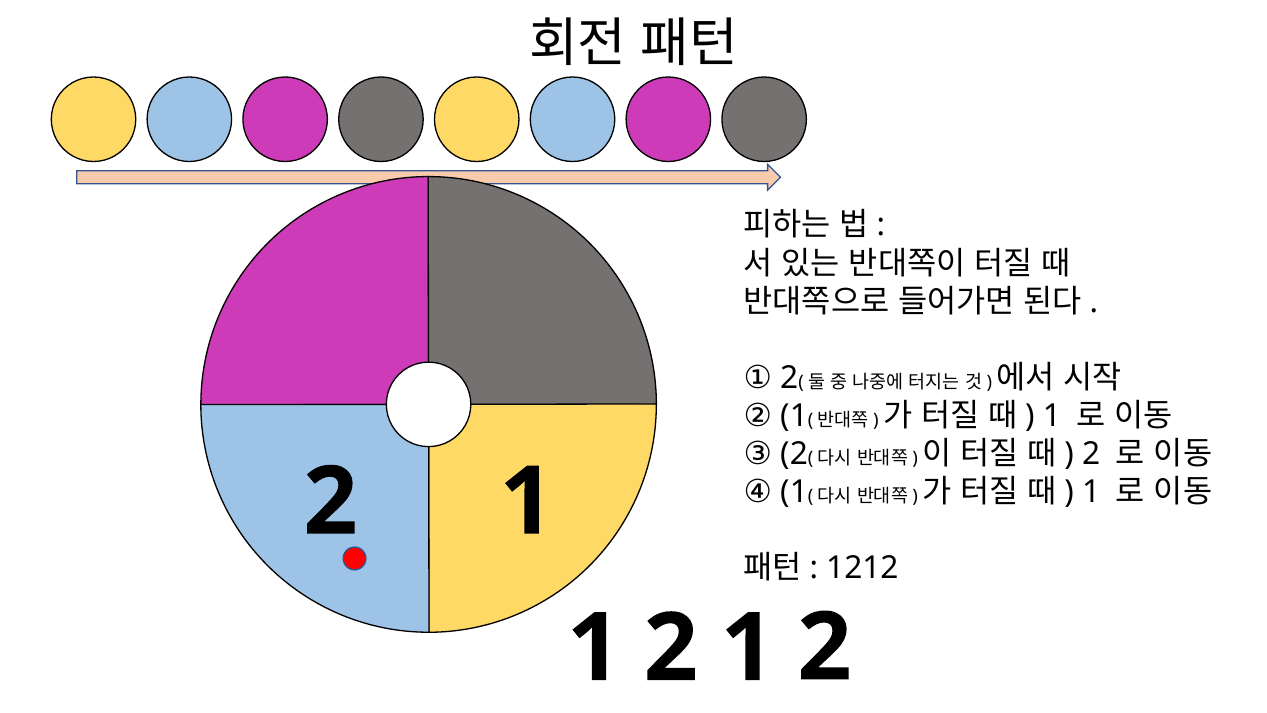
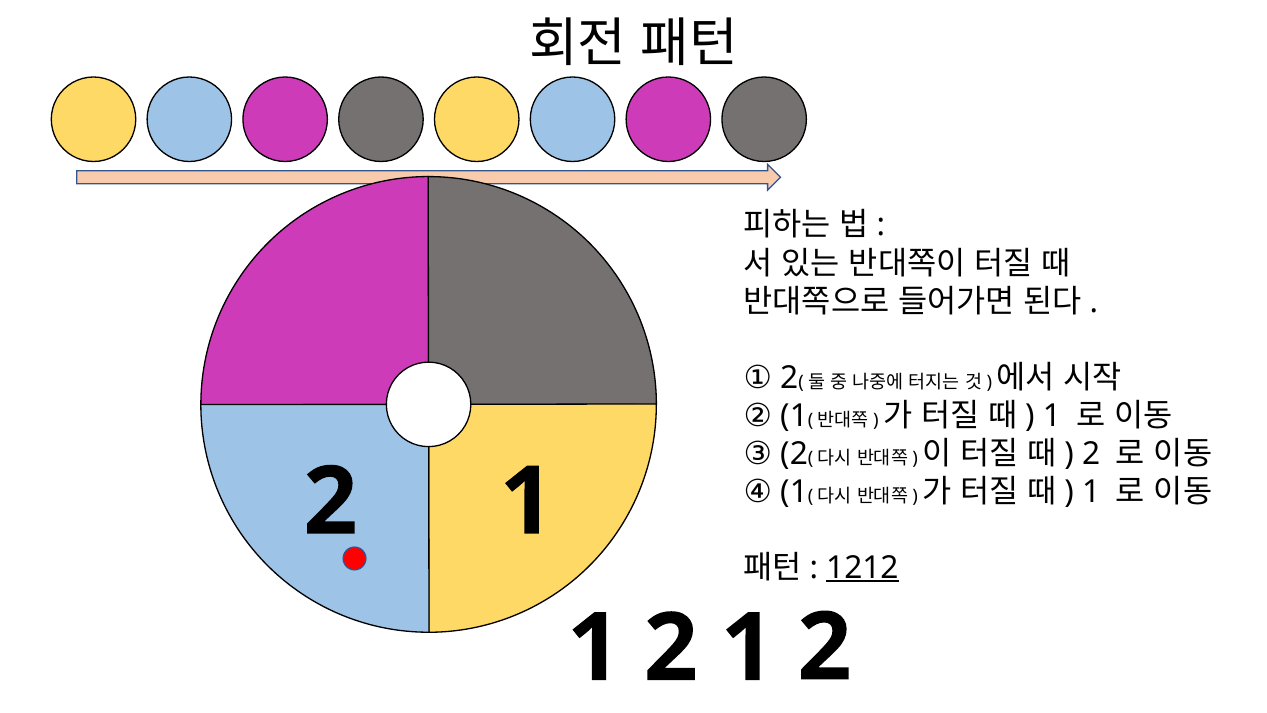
1212 underline: none -> present (862, 568)
